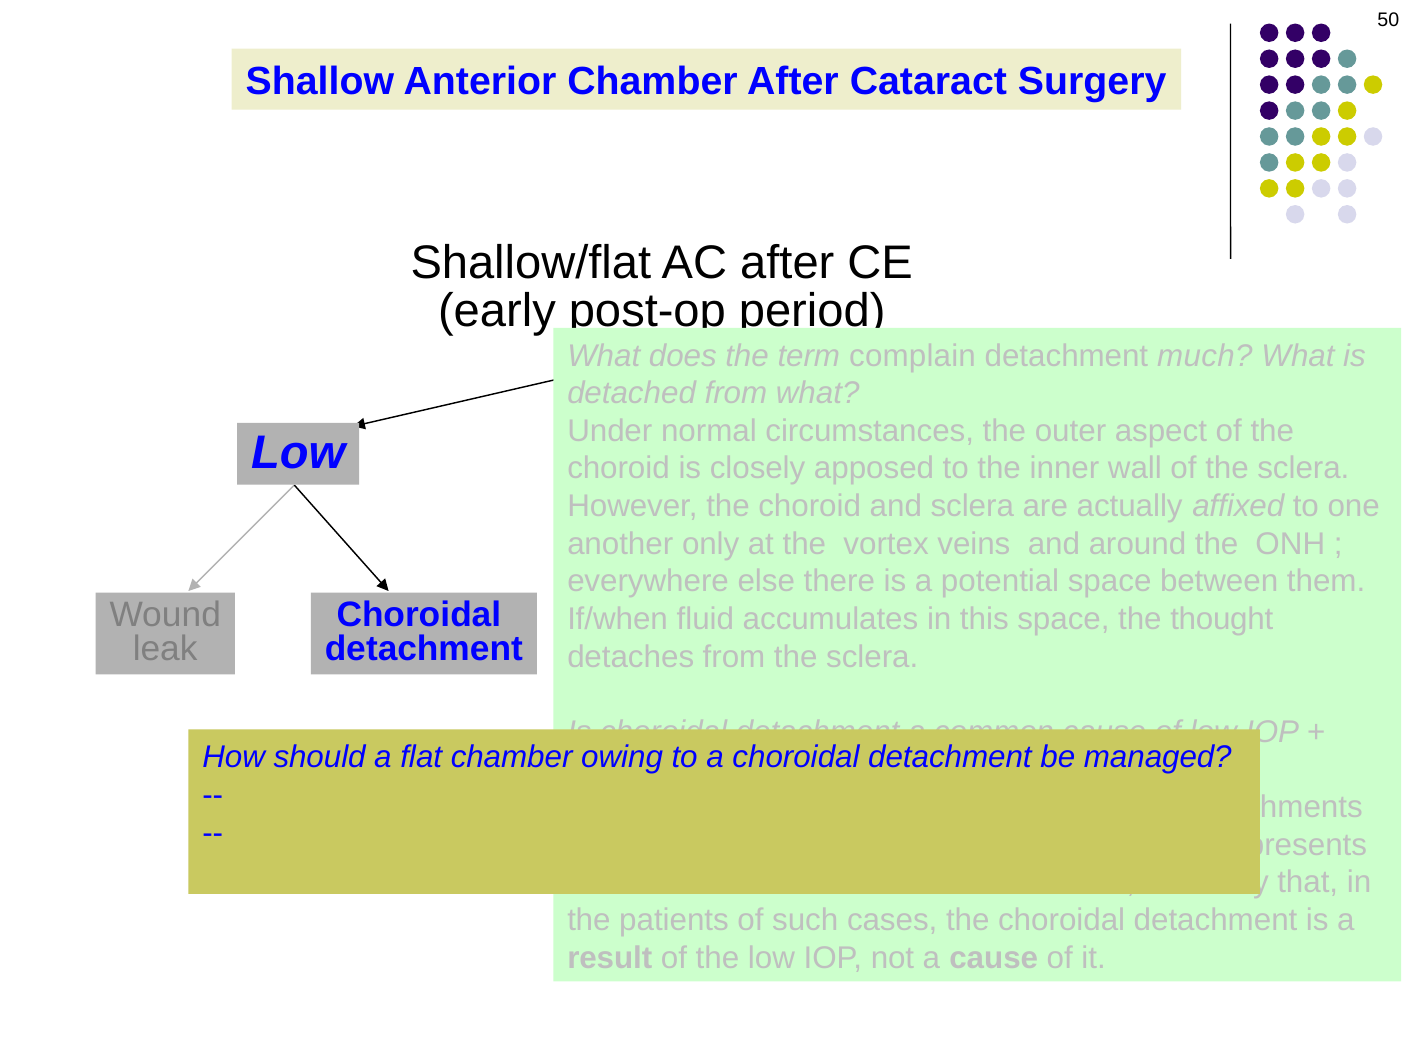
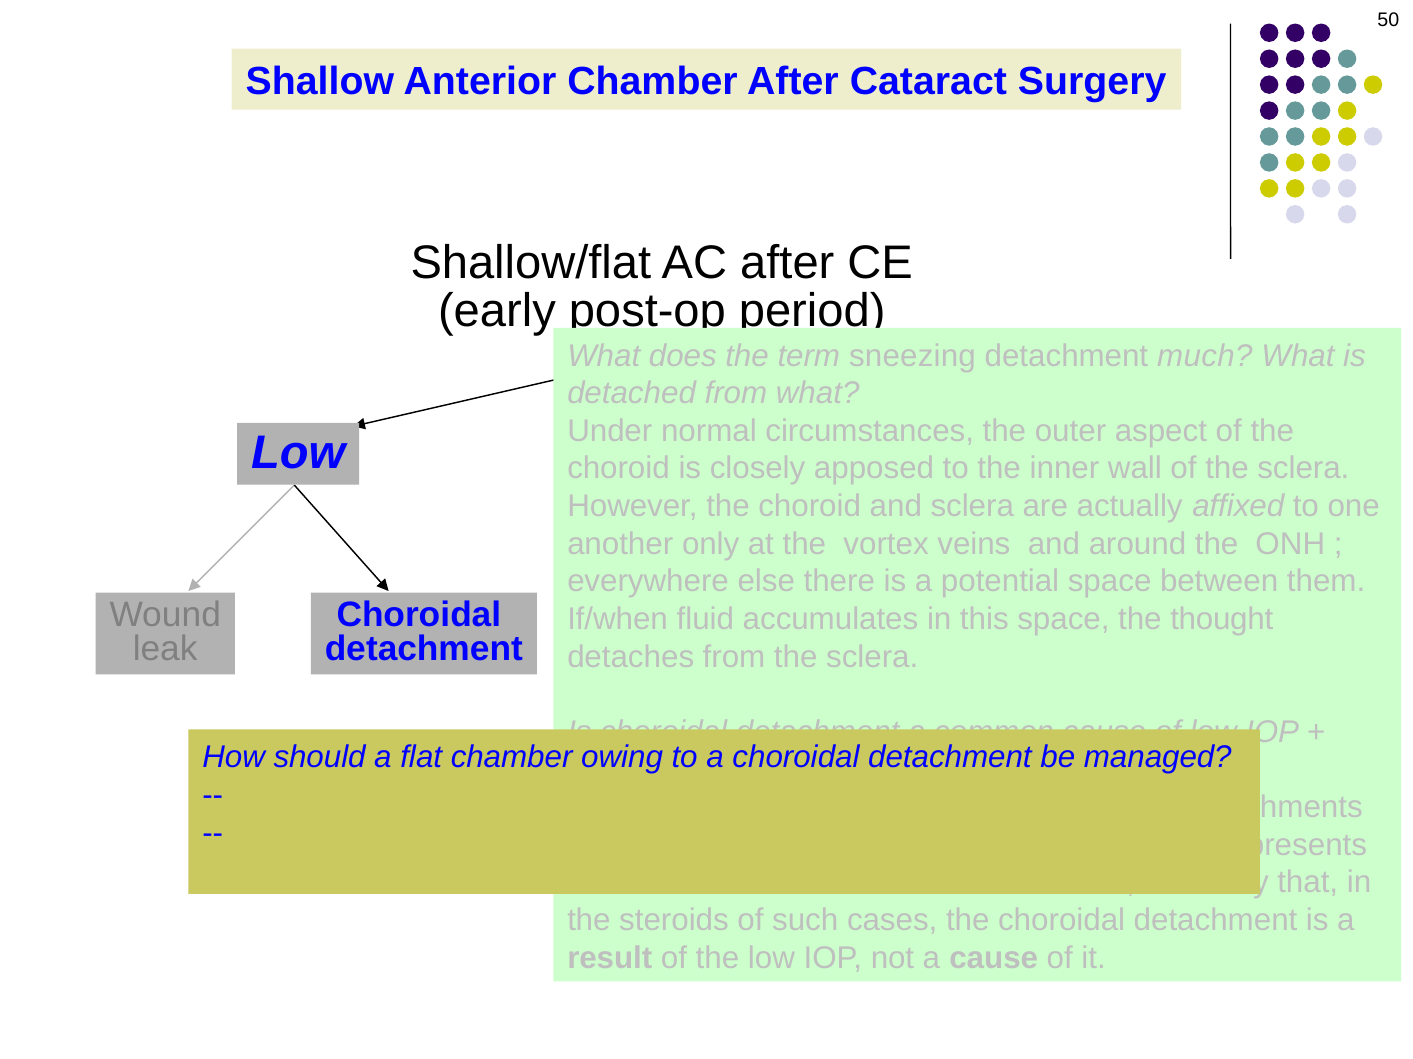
complain: complain -> sneezing (913, 356)
patients: patients -> steroids (674, 921)
